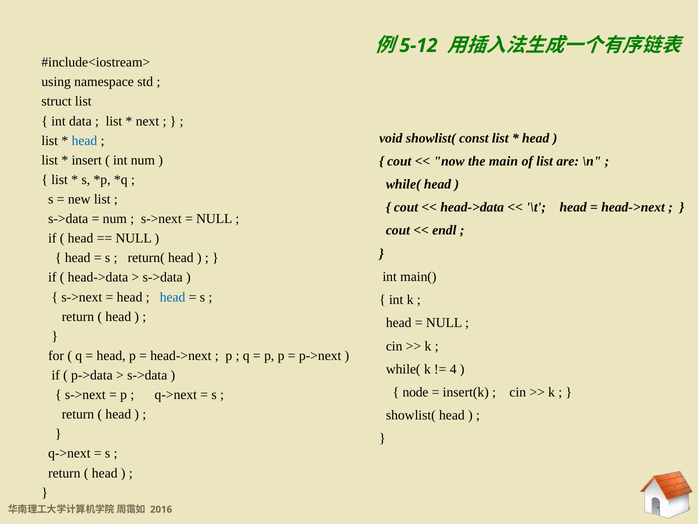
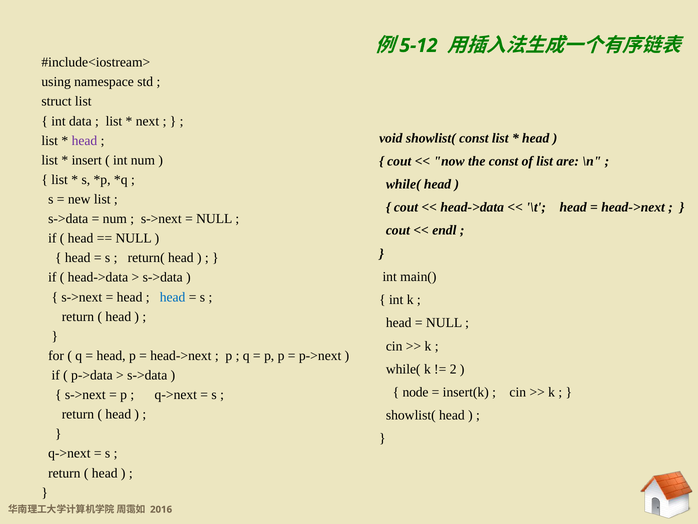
head colour: blue -> purple (84, 140)
the main: main -> const (504, 161)
4: 4 -> 2 (453, 369)
